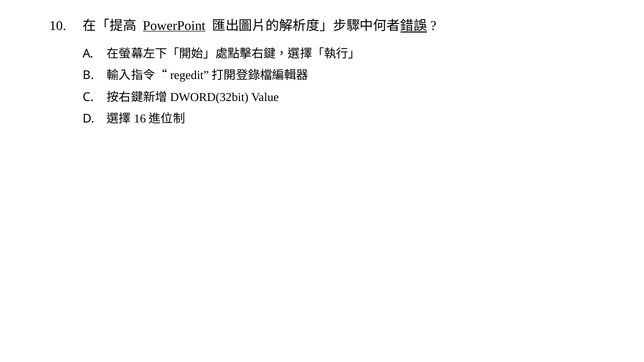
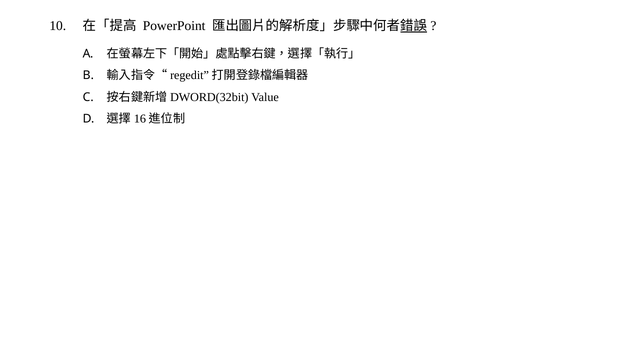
PowerPoint underline: present -> none (174, 26)
